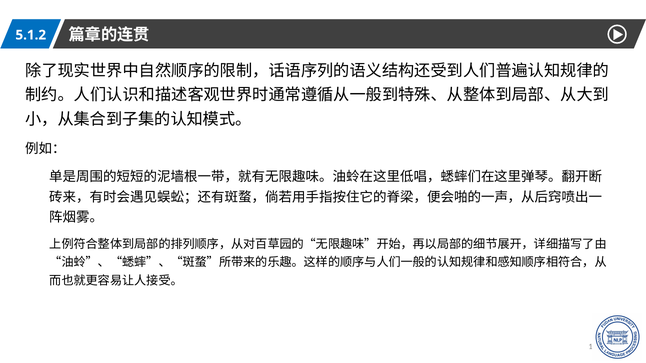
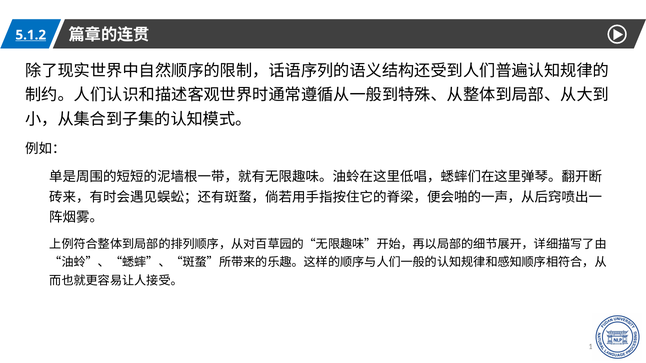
5.1.2 underline: none -> present (31, 35)
